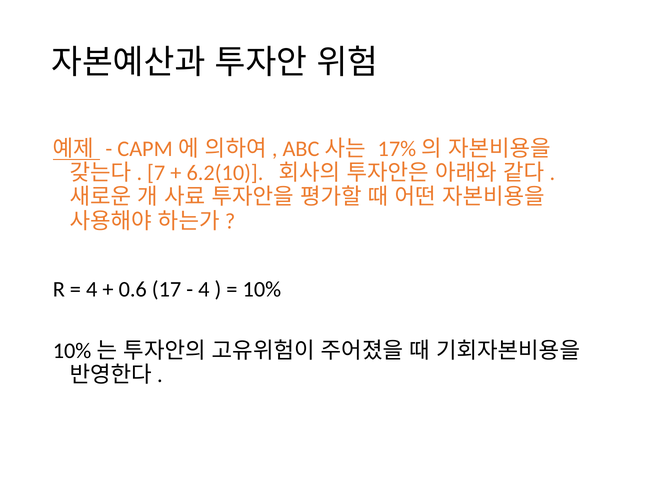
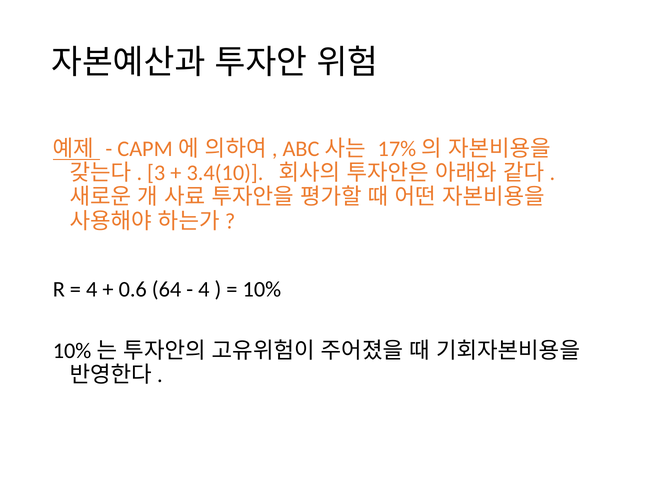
7: 7 -> 3 (156, 173)
6.2(10: 6.2(10 -> 3.4(10 (225, 173)
17: 17 -> 64 (167, 290)
